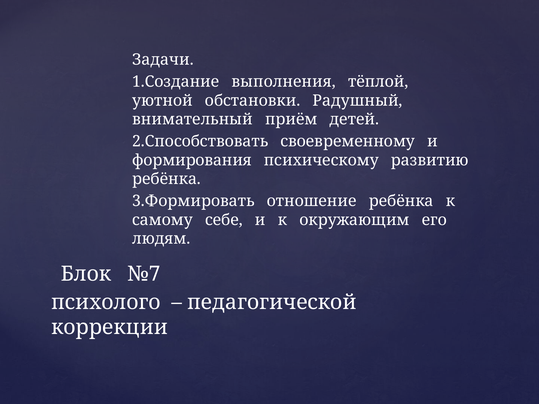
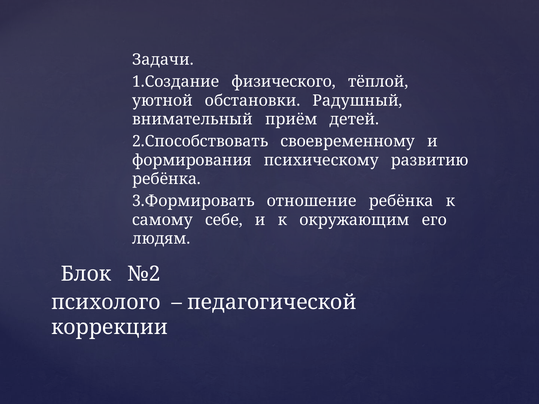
выполнения: выполнения -> физического (284, 82)
№7: №7 -> №2 (144, 274)
